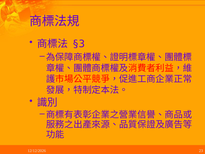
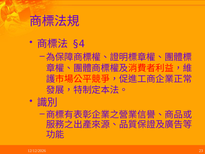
§3: §3 -> §4 (79, 44)
